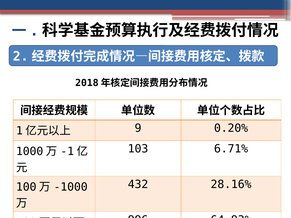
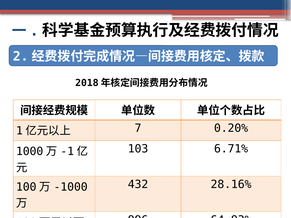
9: 9 -> 7 (138, 128)
